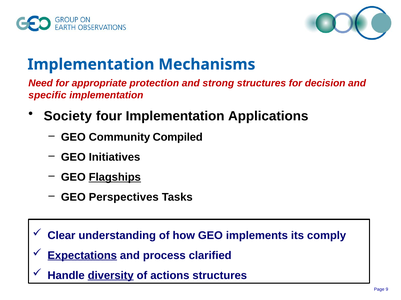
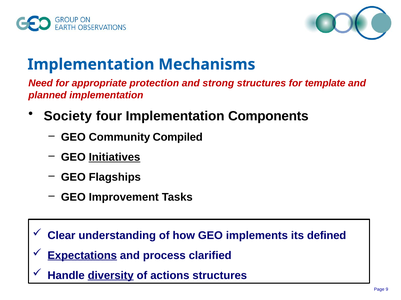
decision: decision -> template (325, 83)
specific: specific -> planned (47, 95)
Applications: Applications -> Components (268, 116)
Initiatives underline: none -> present (115, 158)
Flagships underline: present -> none (115, 178)
Perspectives: Perspectives -> Improvement (124, 198)
comply: comply -> defined (327, 236)
